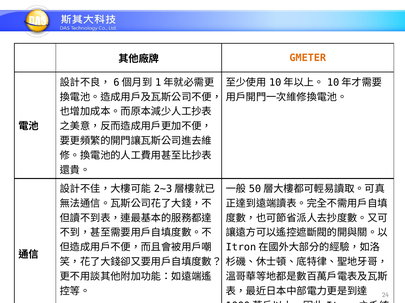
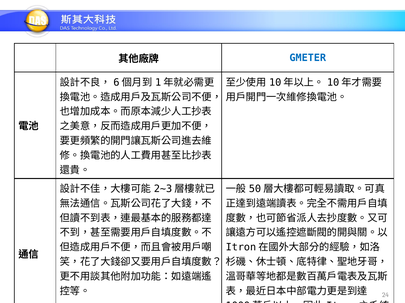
GMETER colour: orange -> blue (308, 58)
